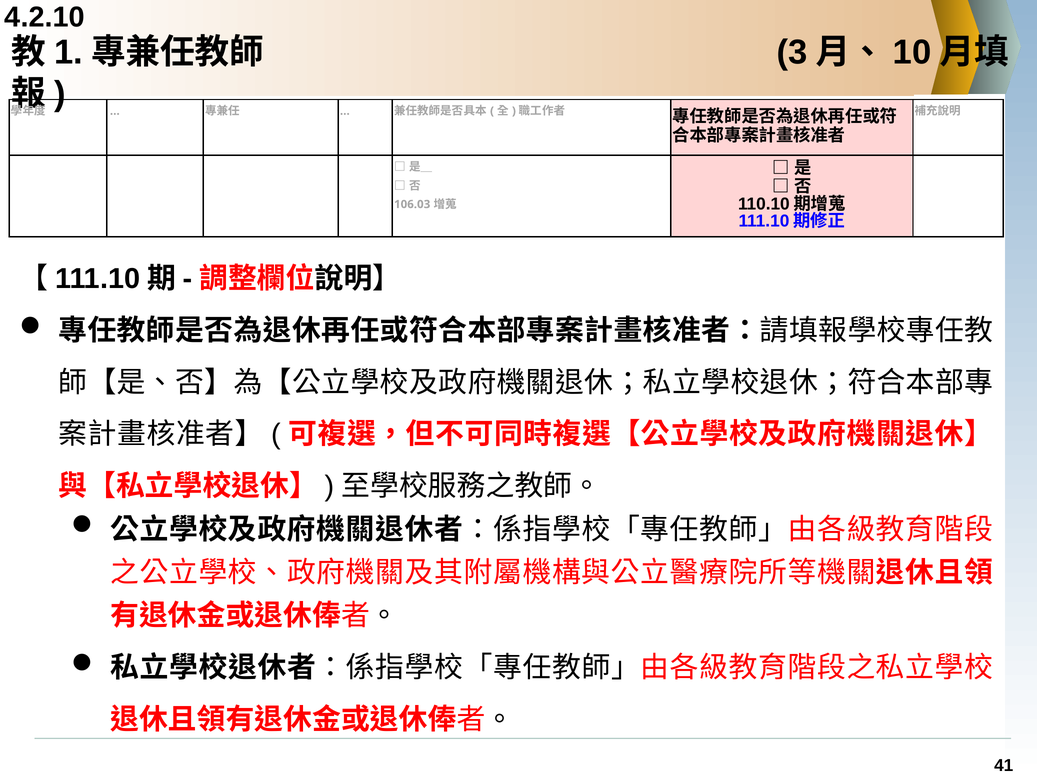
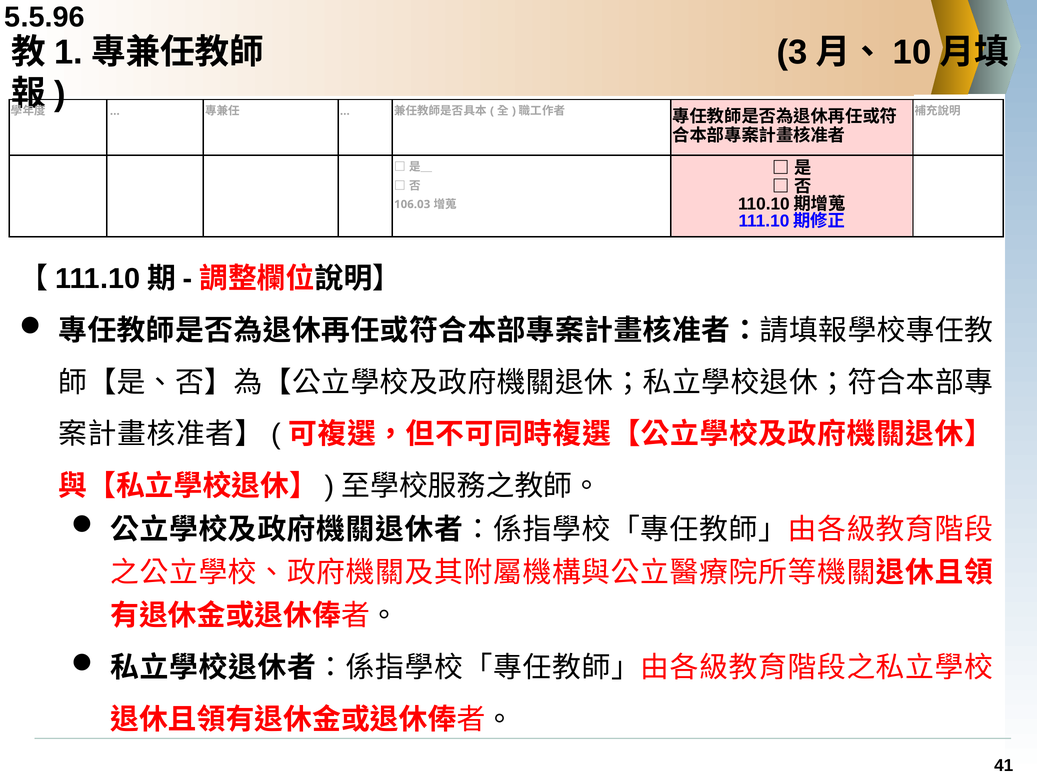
4.2.10: 4.2.10 -> 5.5.96 (45, 17)
